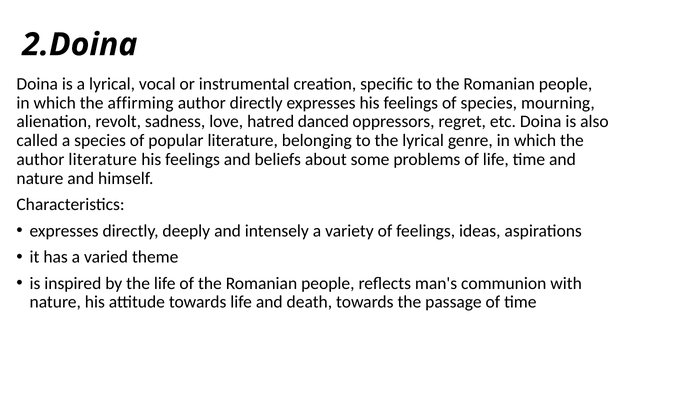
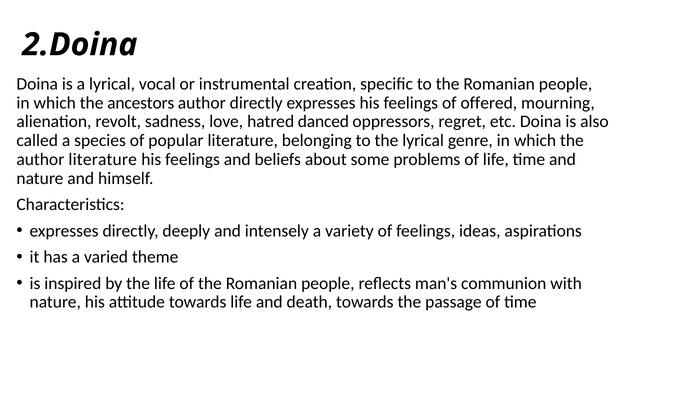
affirming: affirming -> ancestors (141, 103)
of species: species -> offered (489, 103)
